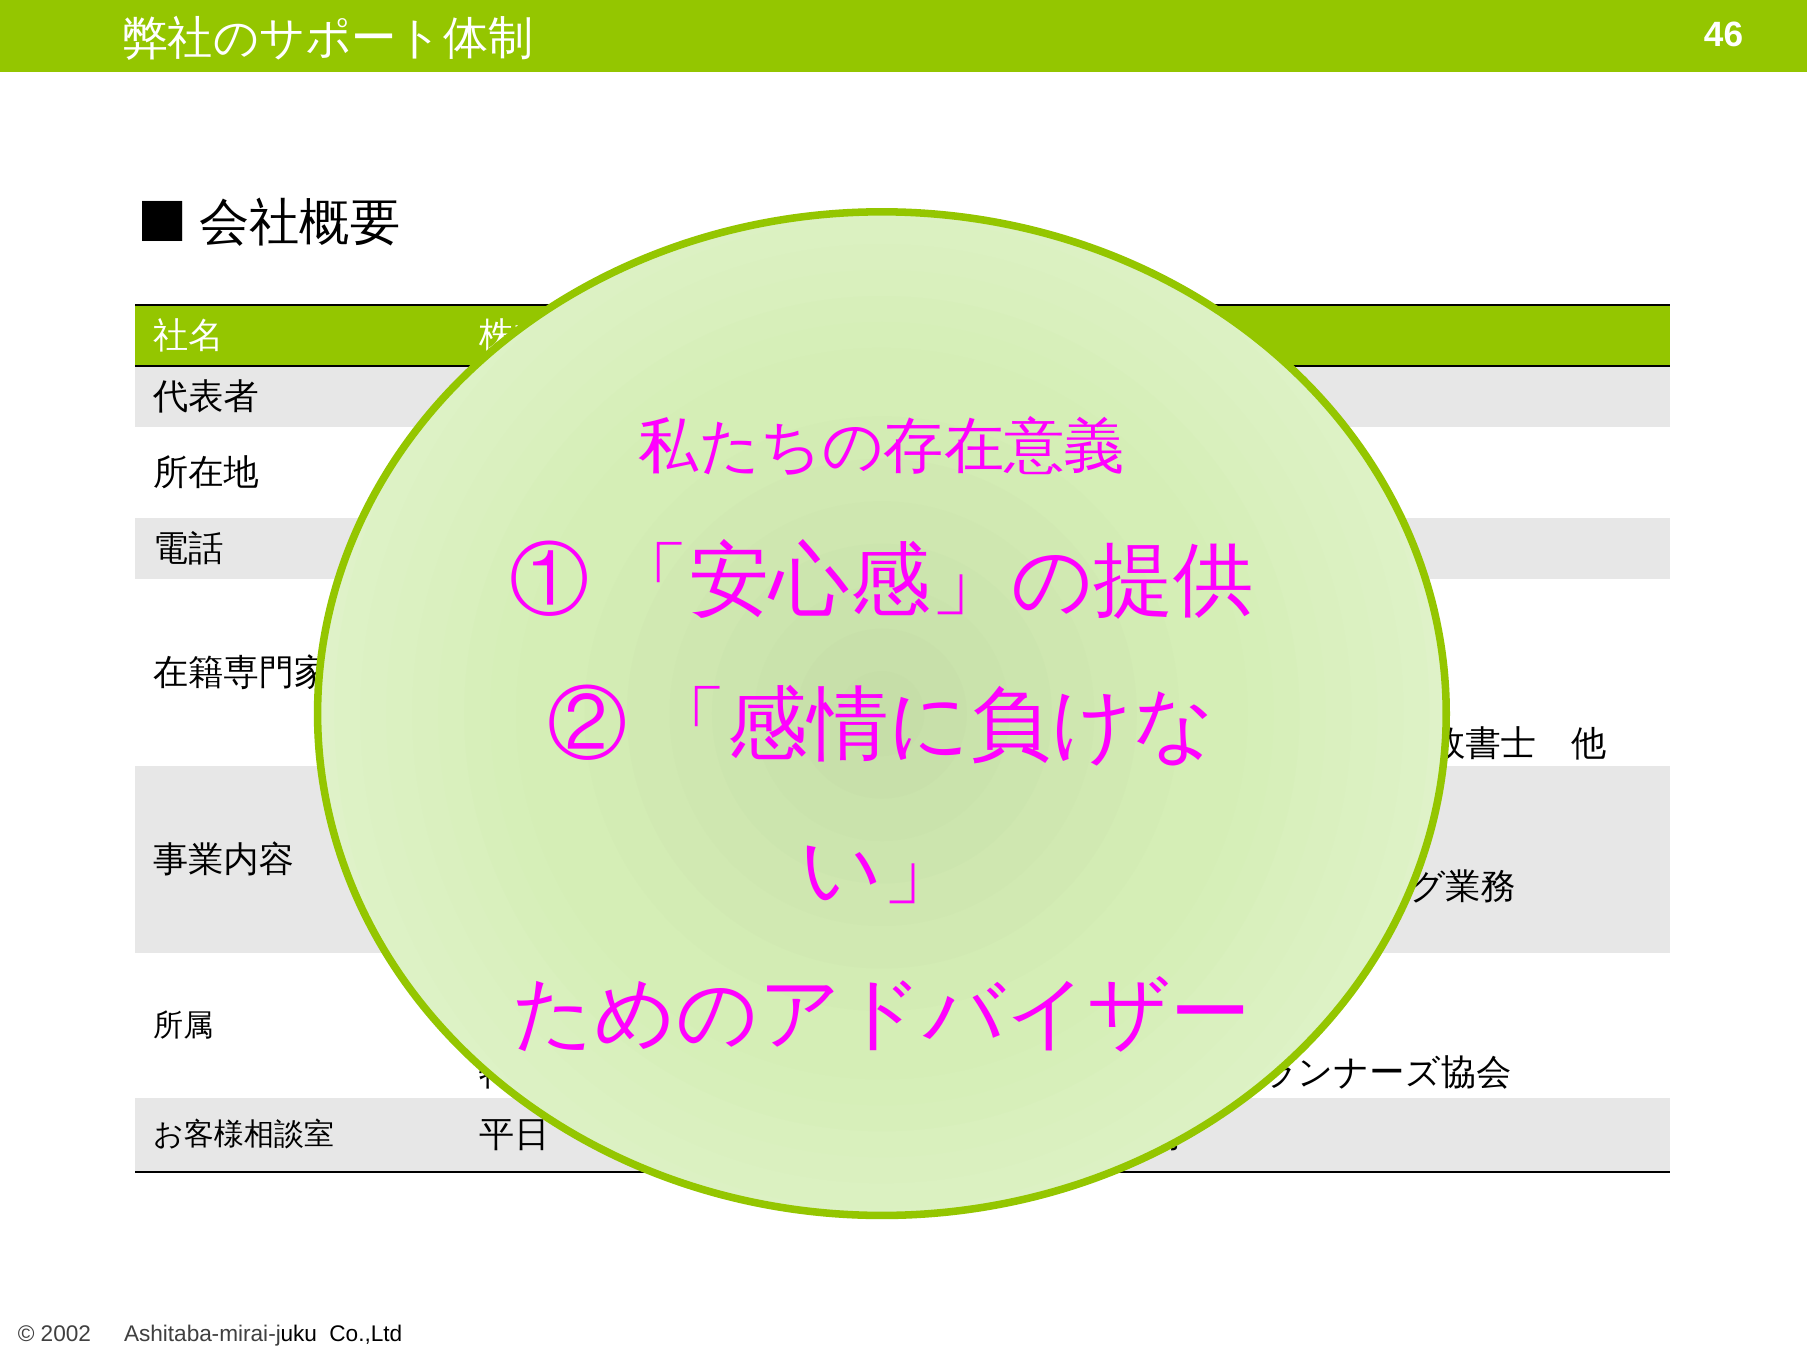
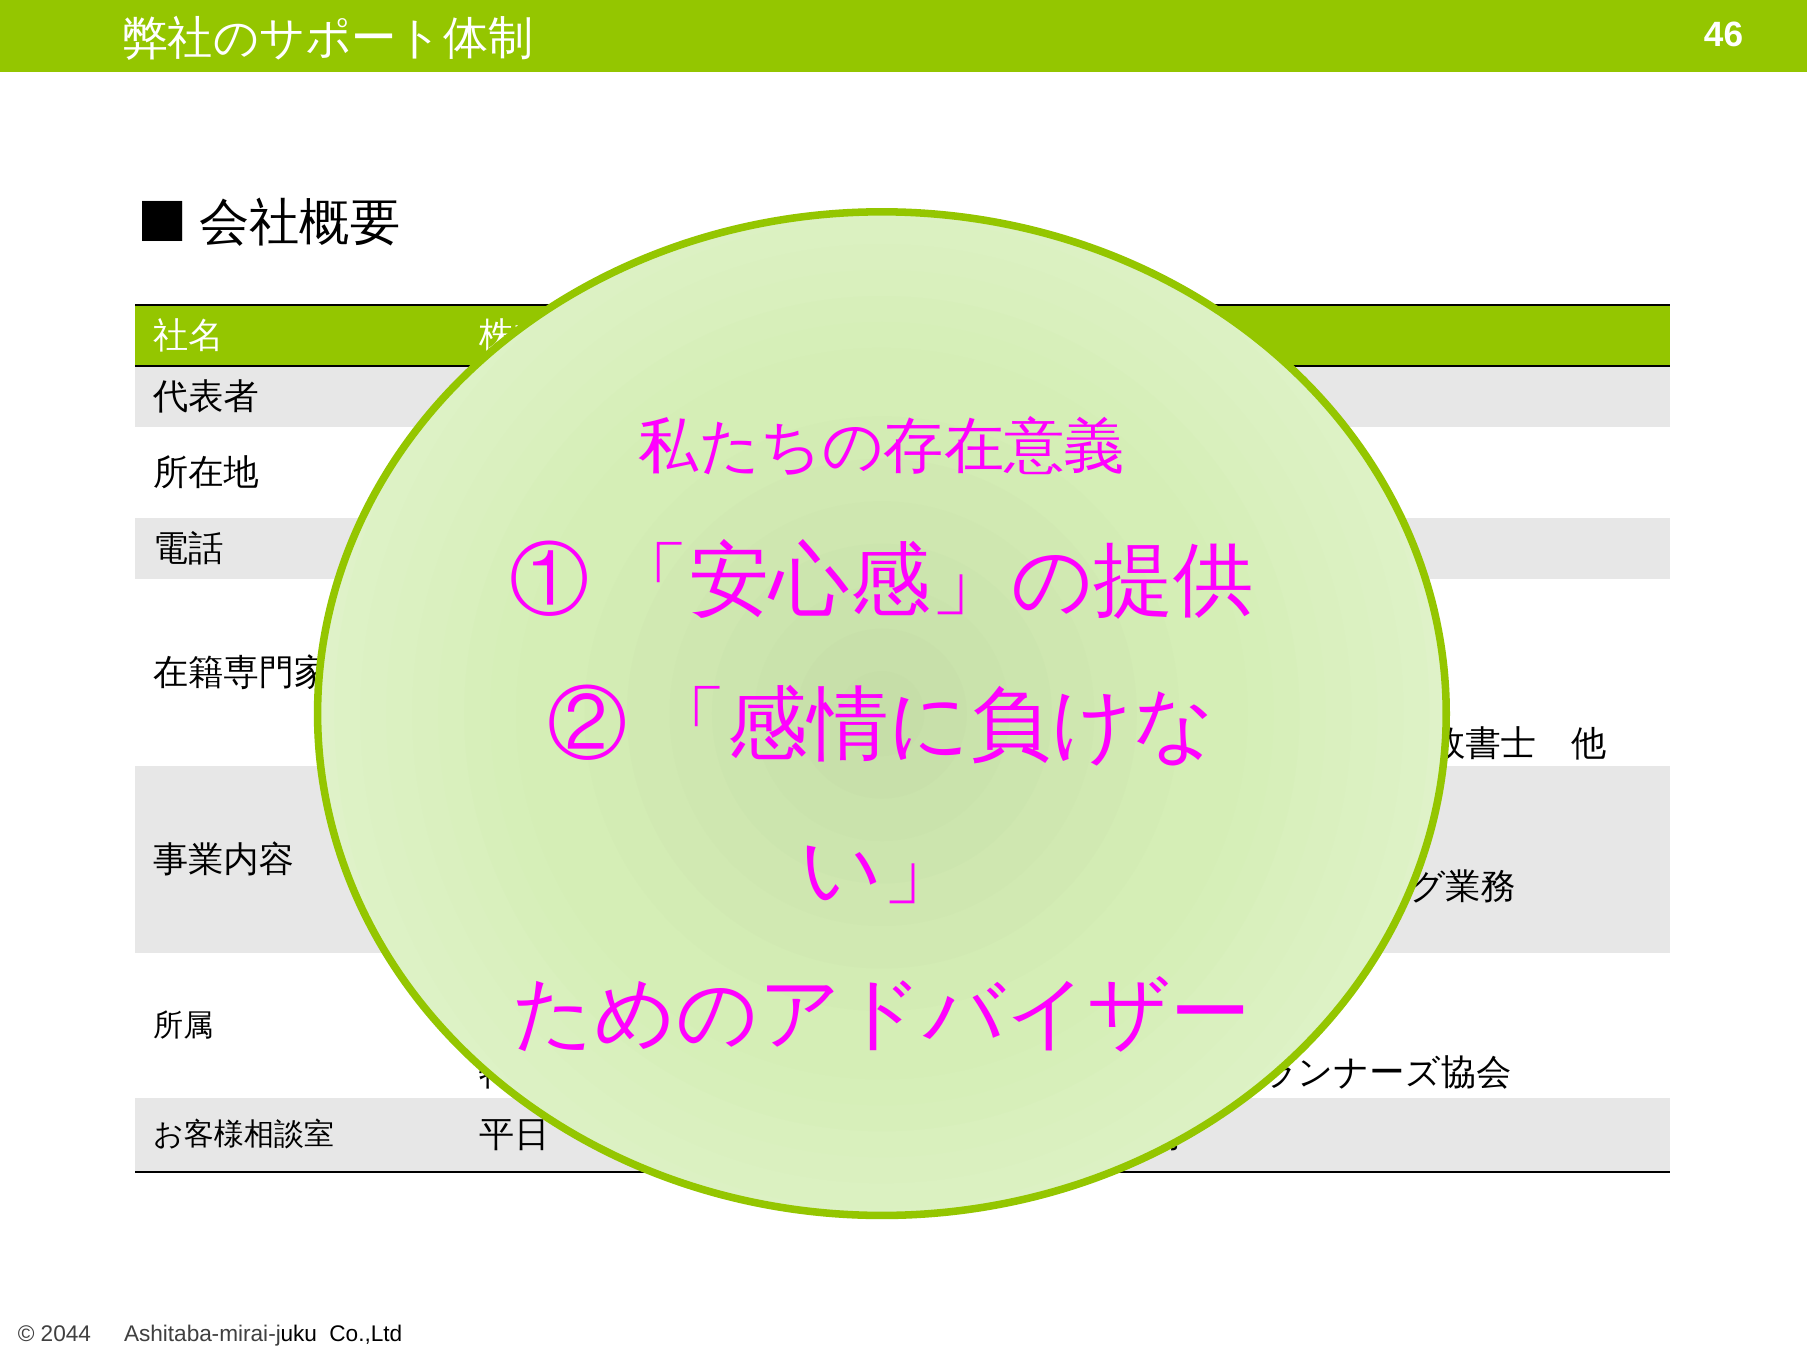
2002: 2002 -> 2044 (66, 1334)
